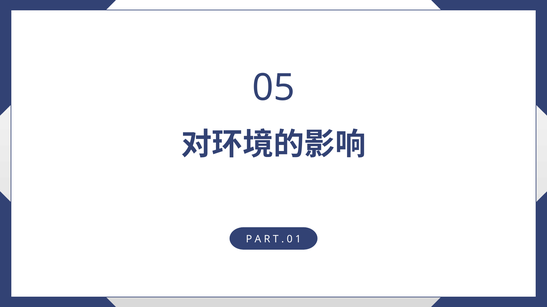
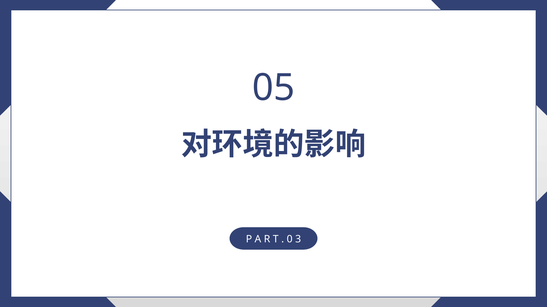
1: 1 -> 3 (298, 240)
